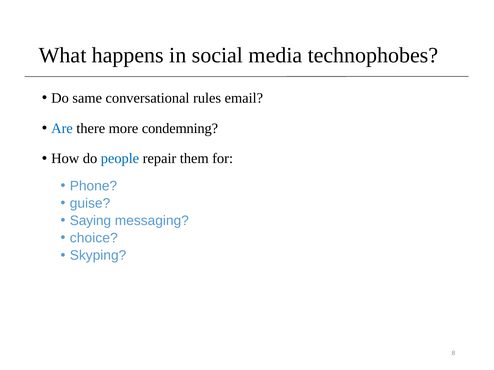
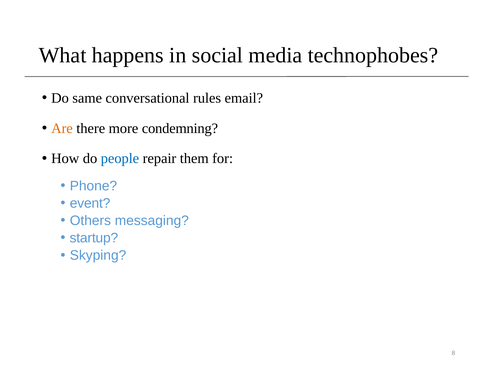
Are colour: blue -> orange (62, 128)
guise: guise -> event (90, 204)
Saying: Saying -> Others (90, 221)
choice: choice -> startup (94, 238)
